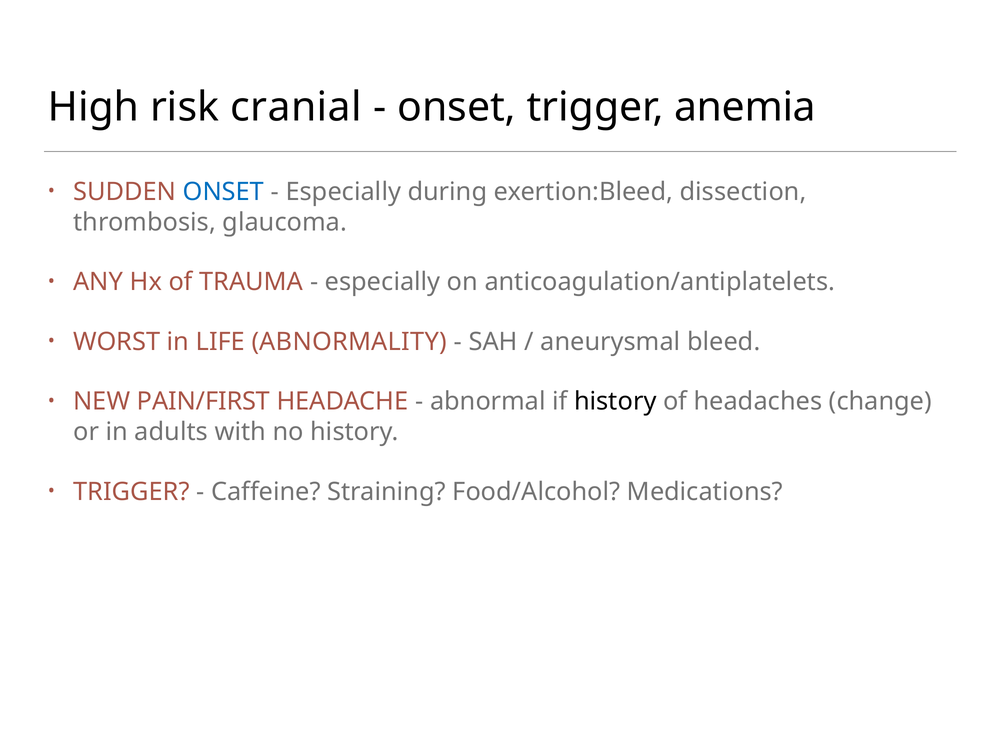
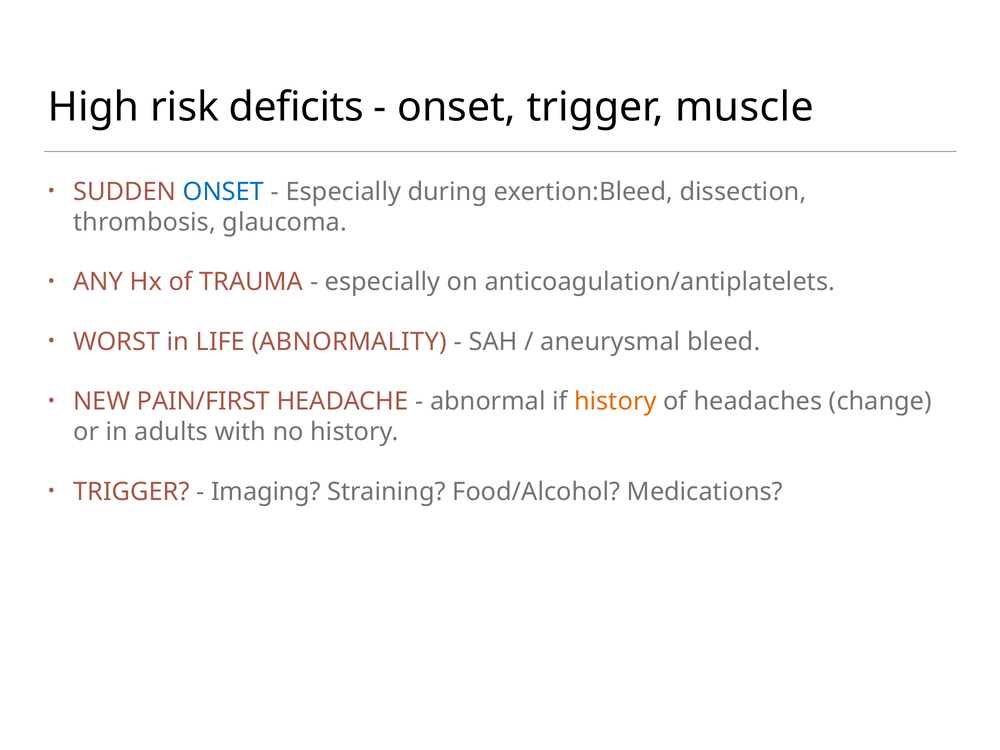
cranial: cranial -> deficits (296, 107)
anemia: anemia -> muscle (745, 107)
history colour: black -> orange (615, 401)
Caffeine: Caffeine -> Imaging (266, 492)
